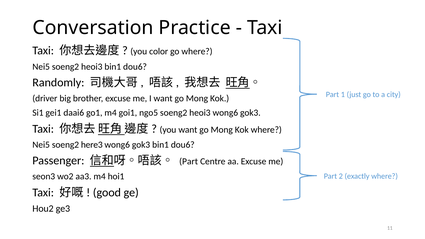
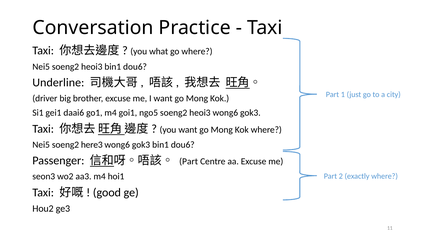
color: color -> what (159, 52)
Randomly: Randomly -> Underline (58, 83)
